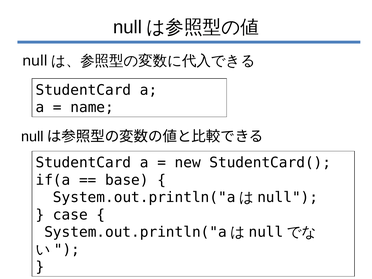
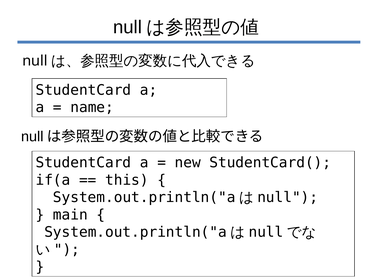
base: base -> this (127, 180)
case: case -> main (70, 215)
